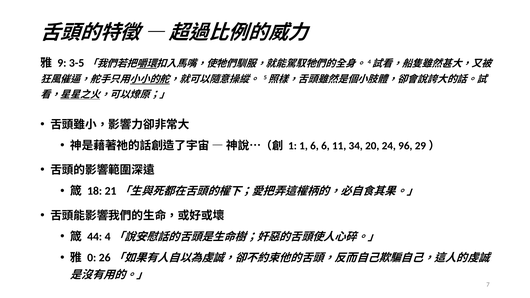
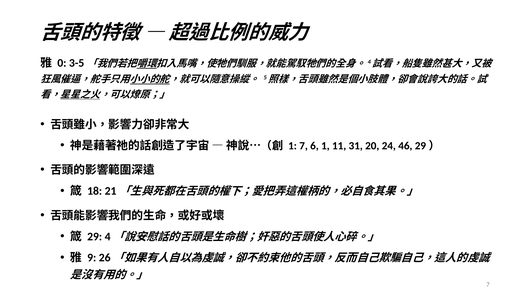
9: 9 -> 0 (62, 63)
1 1: 1 -> 7 (304, 146)
6 6: 6 -> 1 (325, 146)
34: 34 -> 31 (356, 146)
96: 96 -> 46 (405, 146)
44: 44 -> 29 (95, 237)
0: 0 -> 9 (92, 258)
